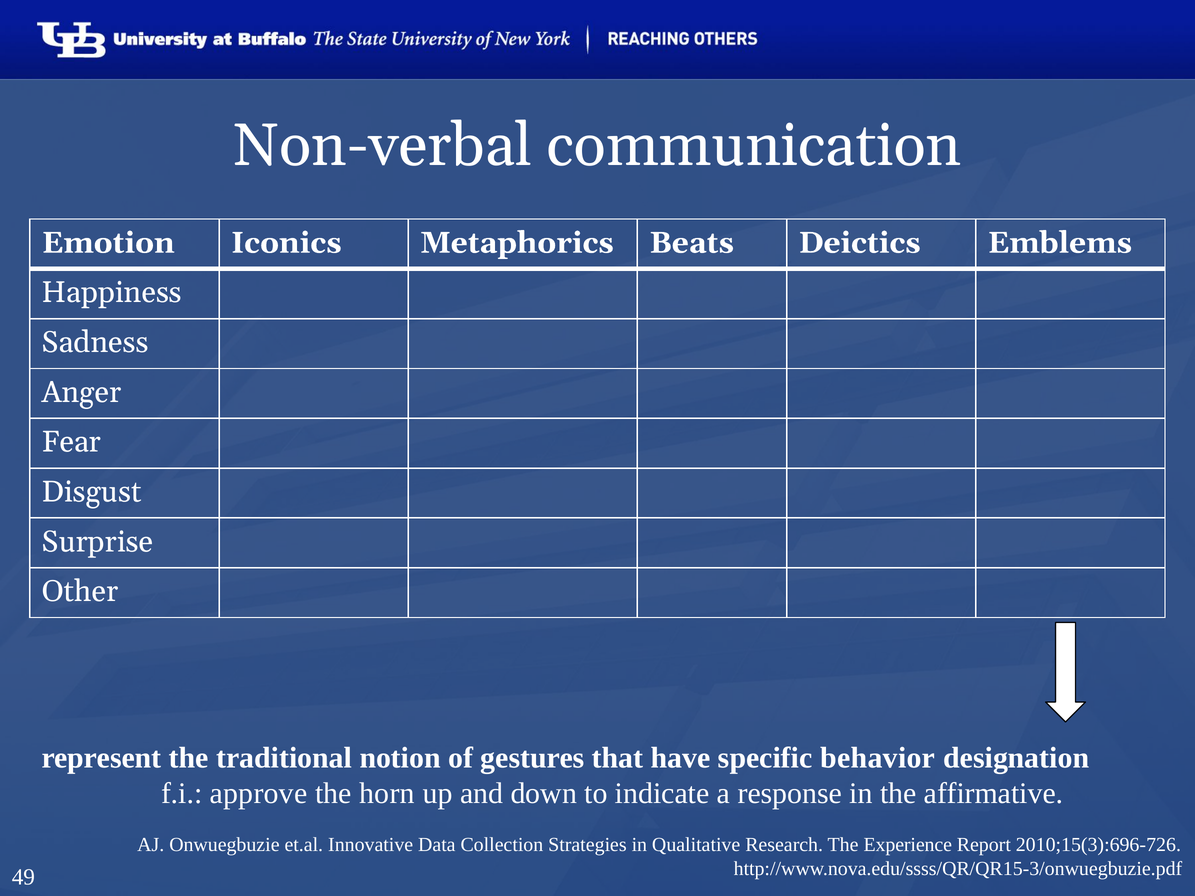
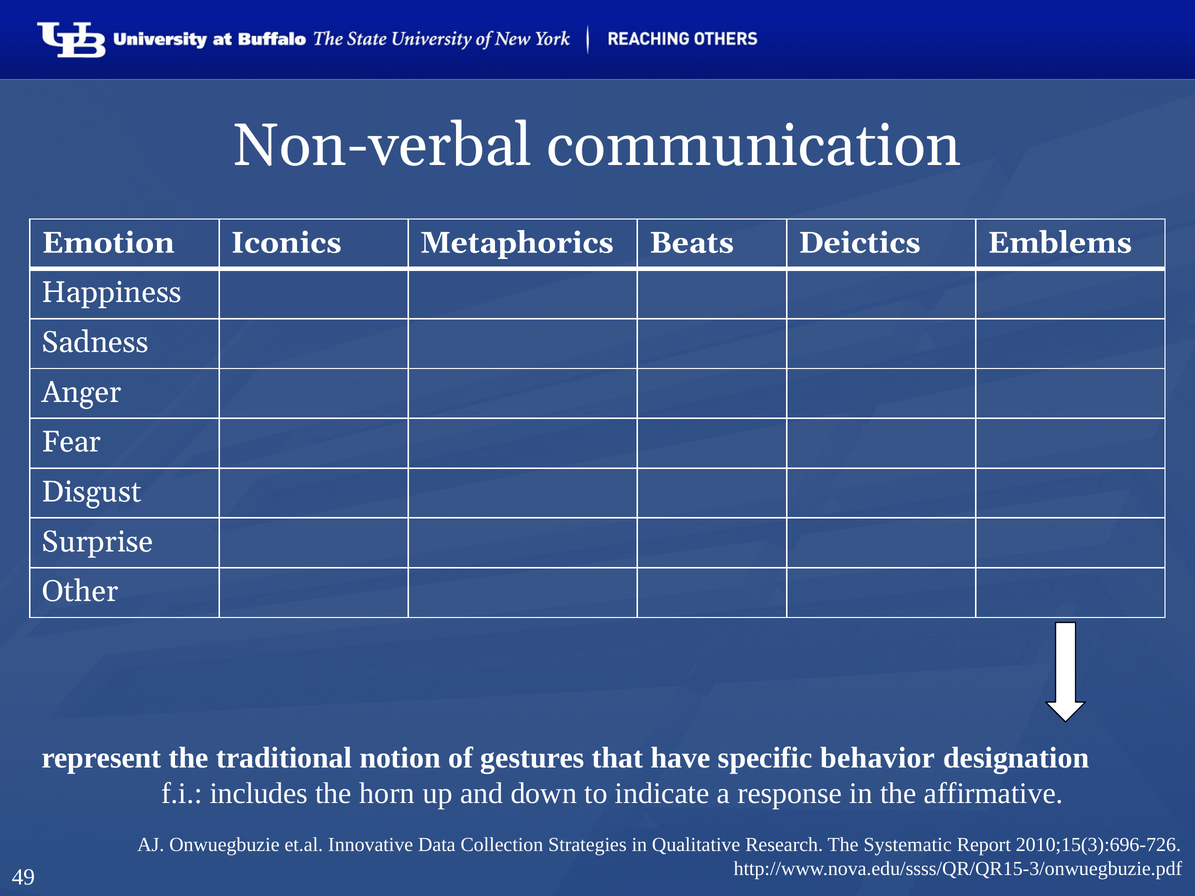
approve: approve -> includes (259, 794)
Experience: Experience -> Systematic (908, 845)
